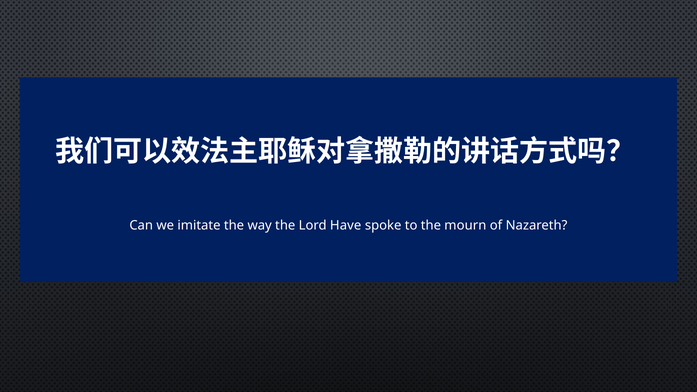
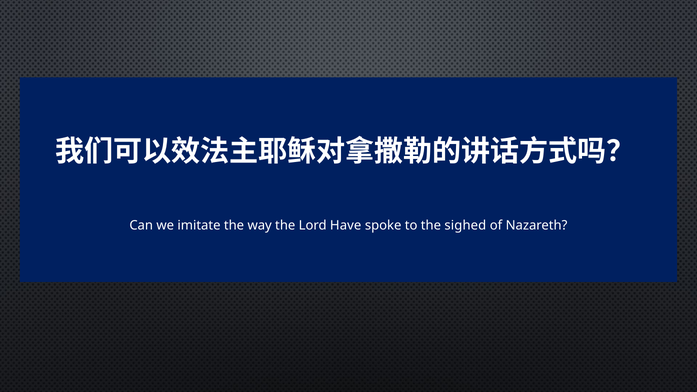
mourn: mourn -> sighed (465, 225)
